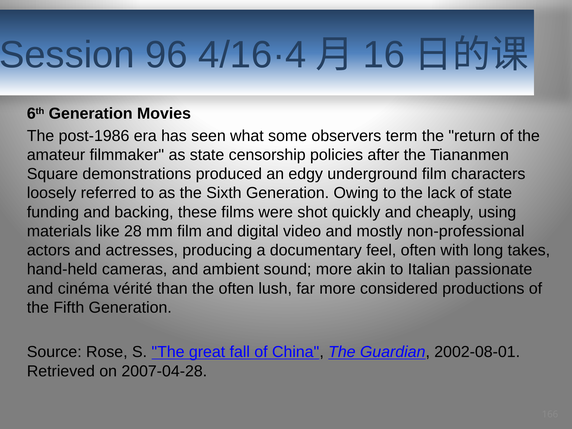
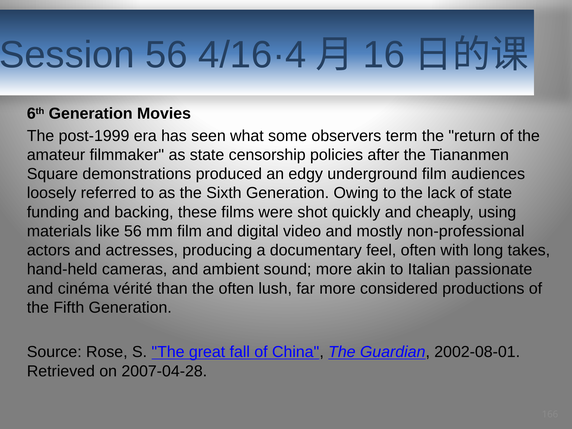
96: 96 -> 56 (167, 55)
post-1986: post-1986 -> post-1999 (94, 136)
characters: characters -> audiences (488, 174)
like 28: 28 -> 56 (133, 231)
